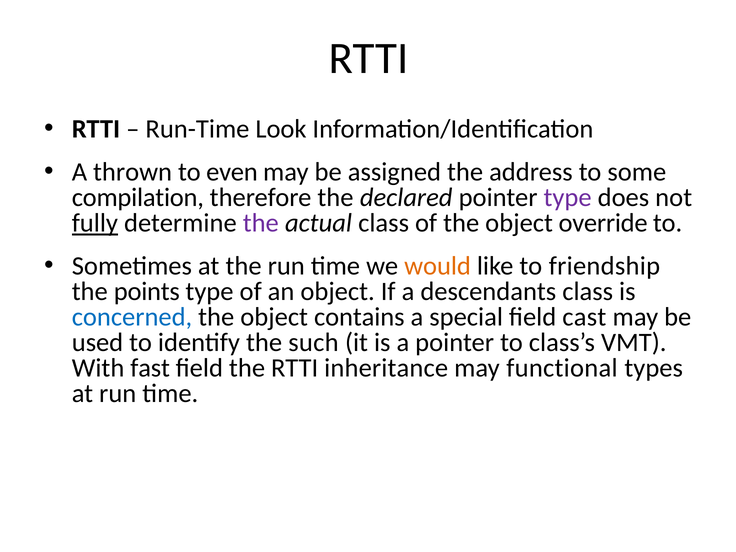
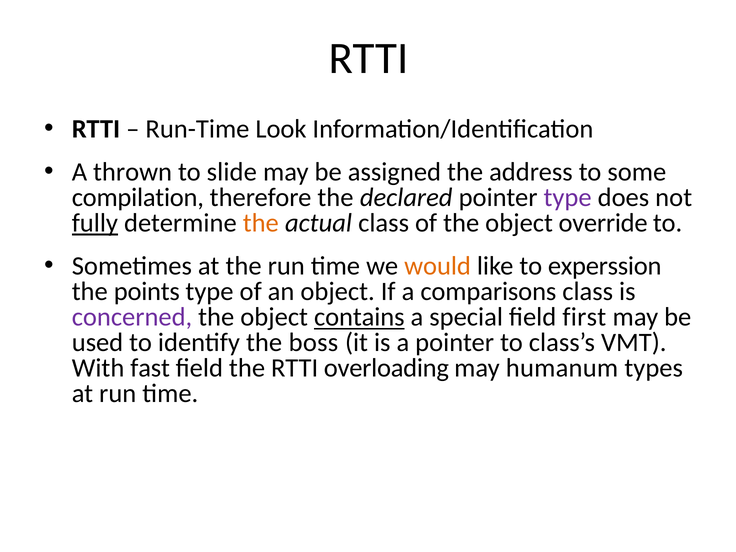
even: even -> slide (232, 172)
the colour: purple -> orange (261, 223)
friendship: friendship -> experssion (605, 266)
descendants: descendants -> comparisons (488, 292)
concerned colour: blue -> purple (132, 317)
contains underline: none -> present (359, 317)
cast: cast -> first (584, 317)
such: such -> boss (313, 343)
inheritance: inheritance -> overloading (386, 368)
functional: functional -> humanum (562, 368)
